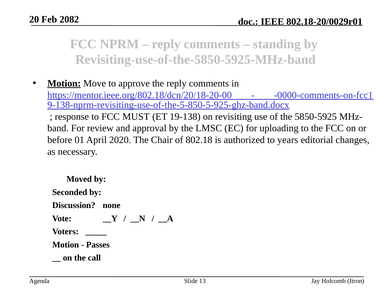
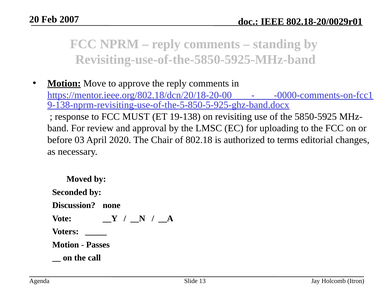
2082: 2082 -> 2007 (69, 19)
01: 01 -> 03 (79, 140)
years: years -> terms (288, 140)
